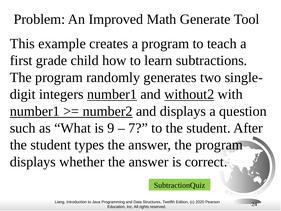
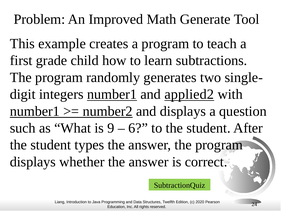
without2: without2 -> applied2 (189, 94)
7: 7 -> 6 (138, 128)
